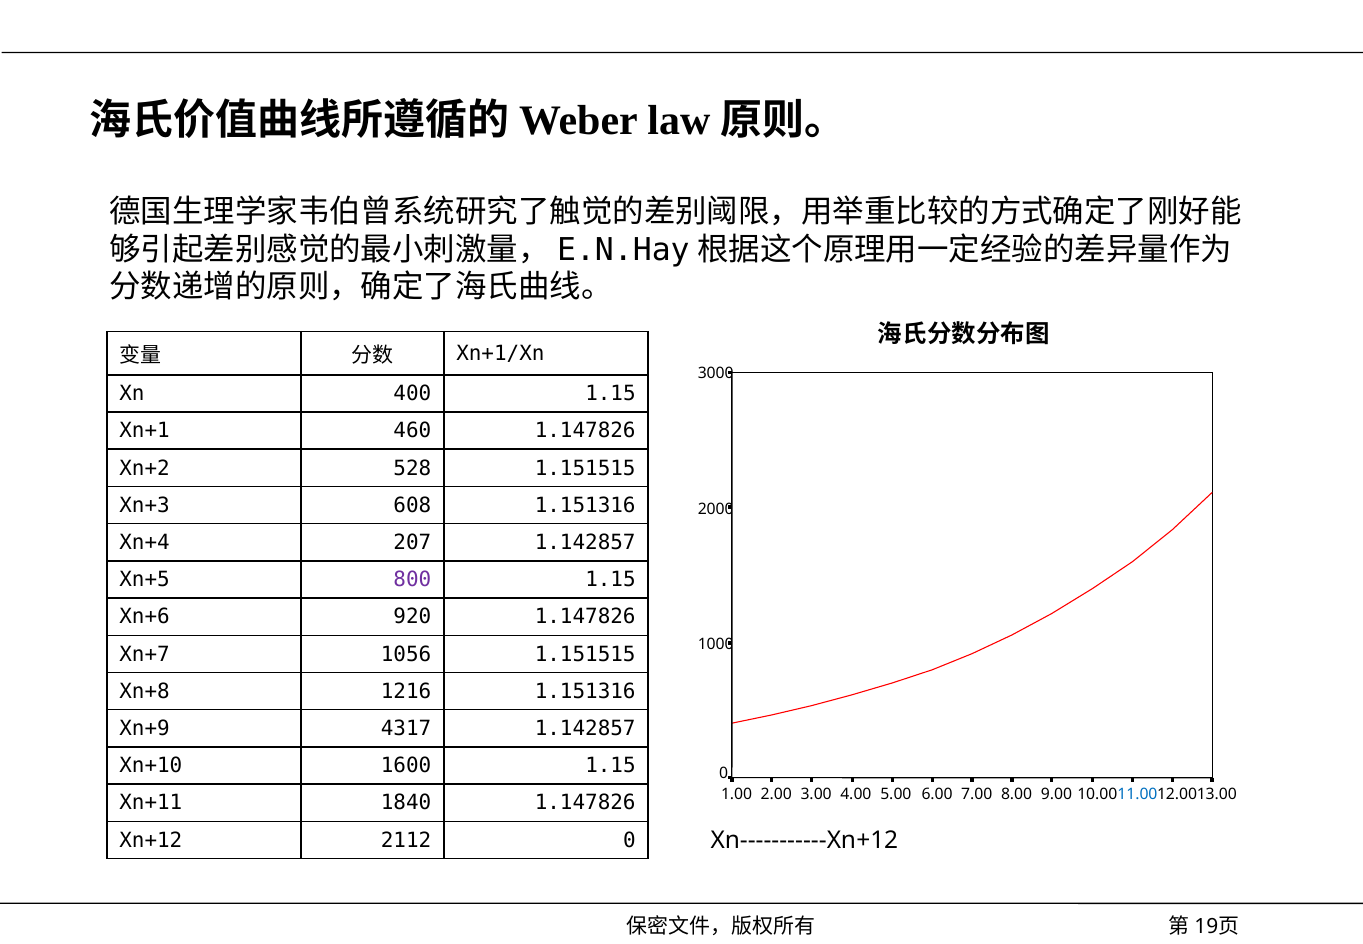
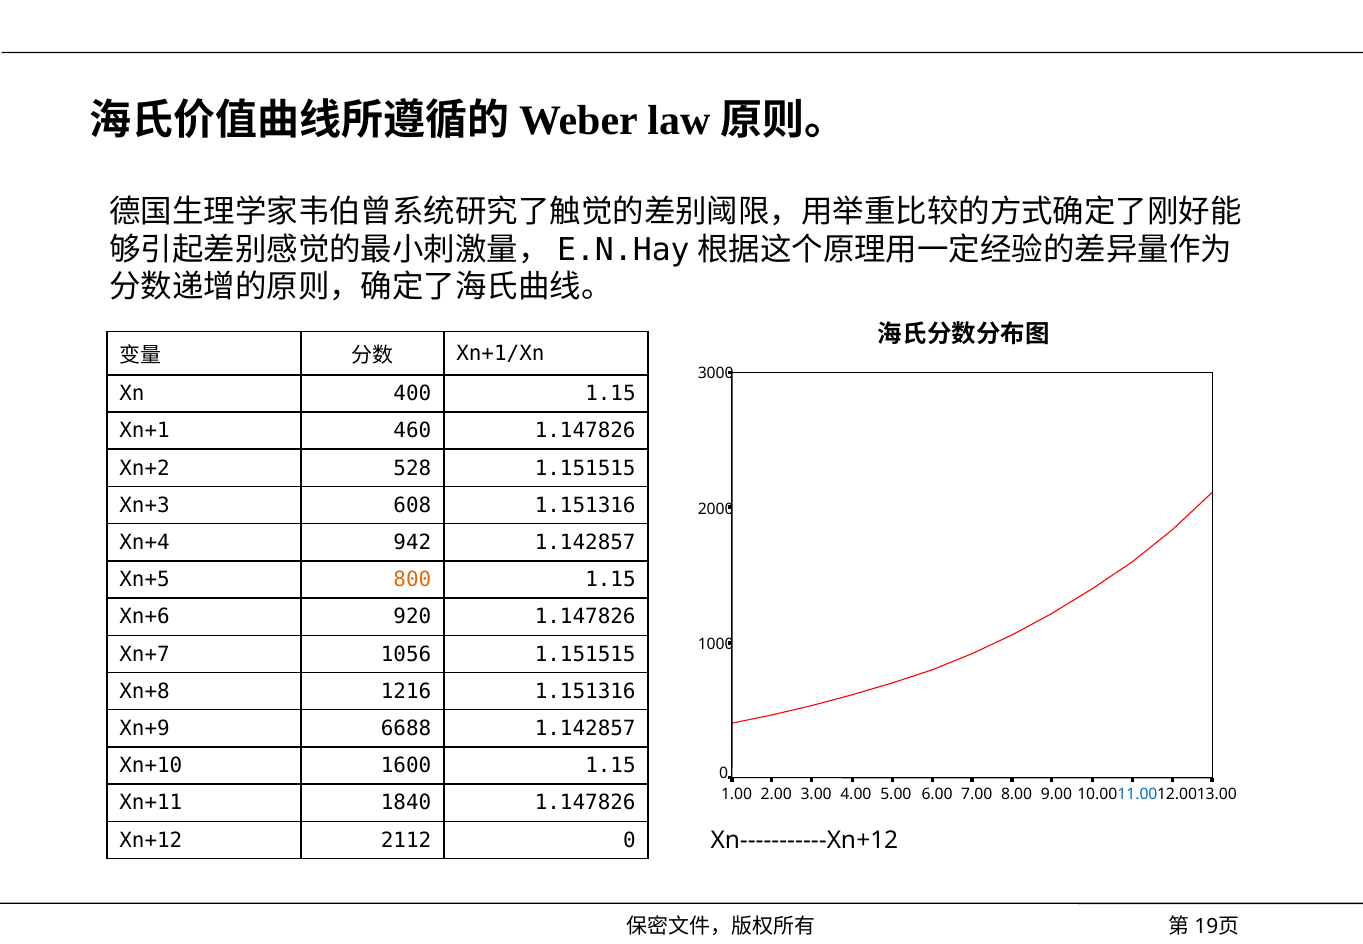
207: 207 -> 942 (412, 542)
800 colour: purple -> orange (412, 580)
4317: 4317 -> 6688 (406, 728)
